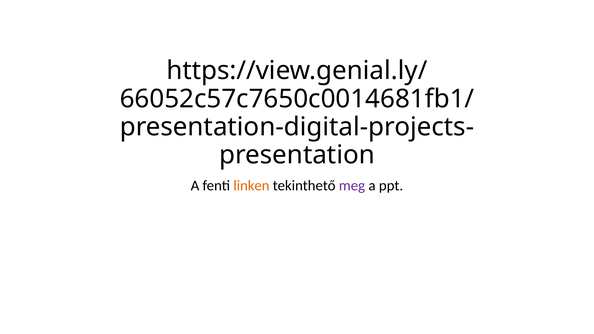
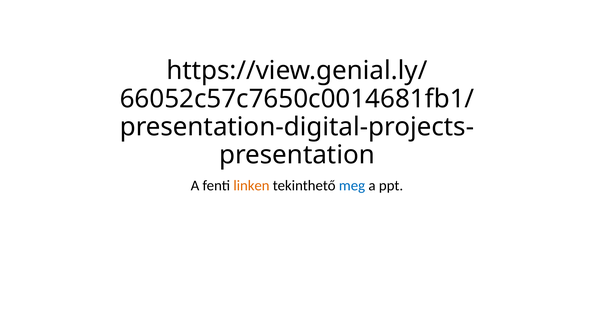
meg colour: purple -> blue (352, 186)
